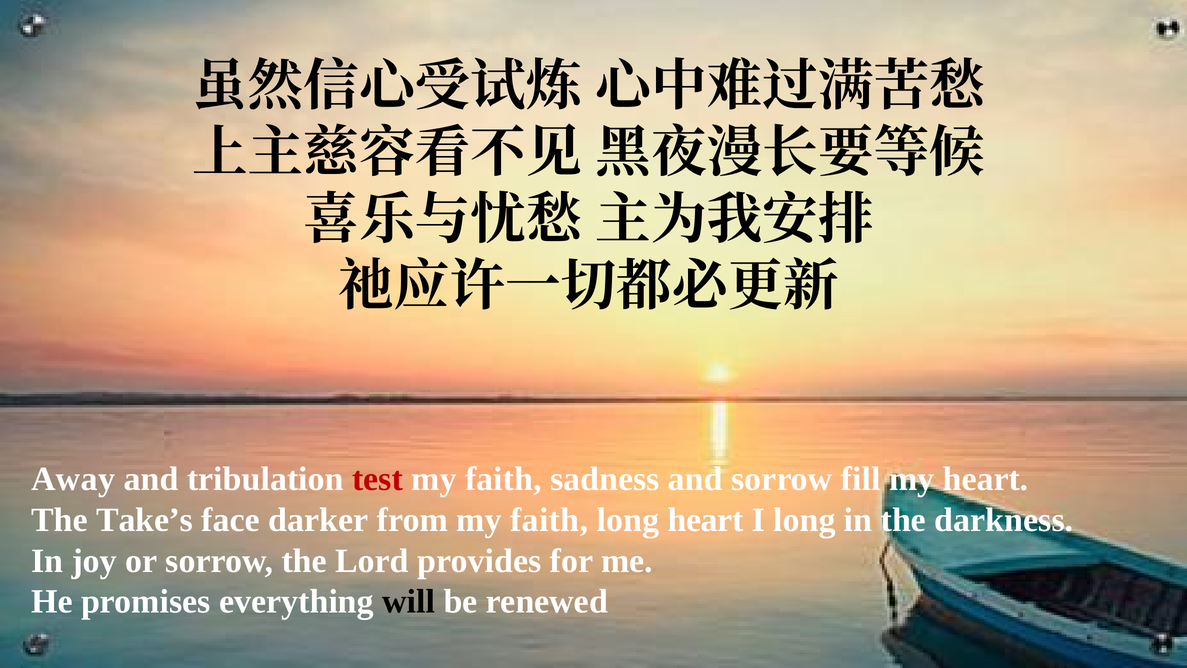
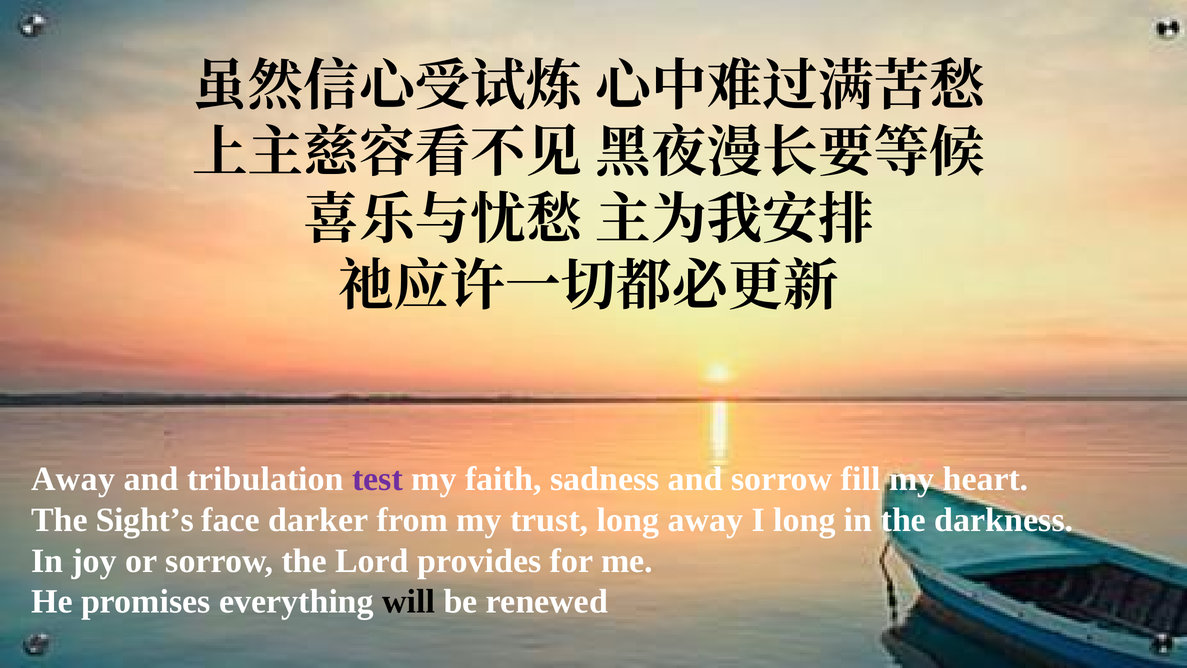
test colour: red -> purple (378, 479)
Take’s: Take’s -> Sight’s (145, 520)
from my faith: faith -> trust (549, 520)
long heart: heart -> away (705, 520)
